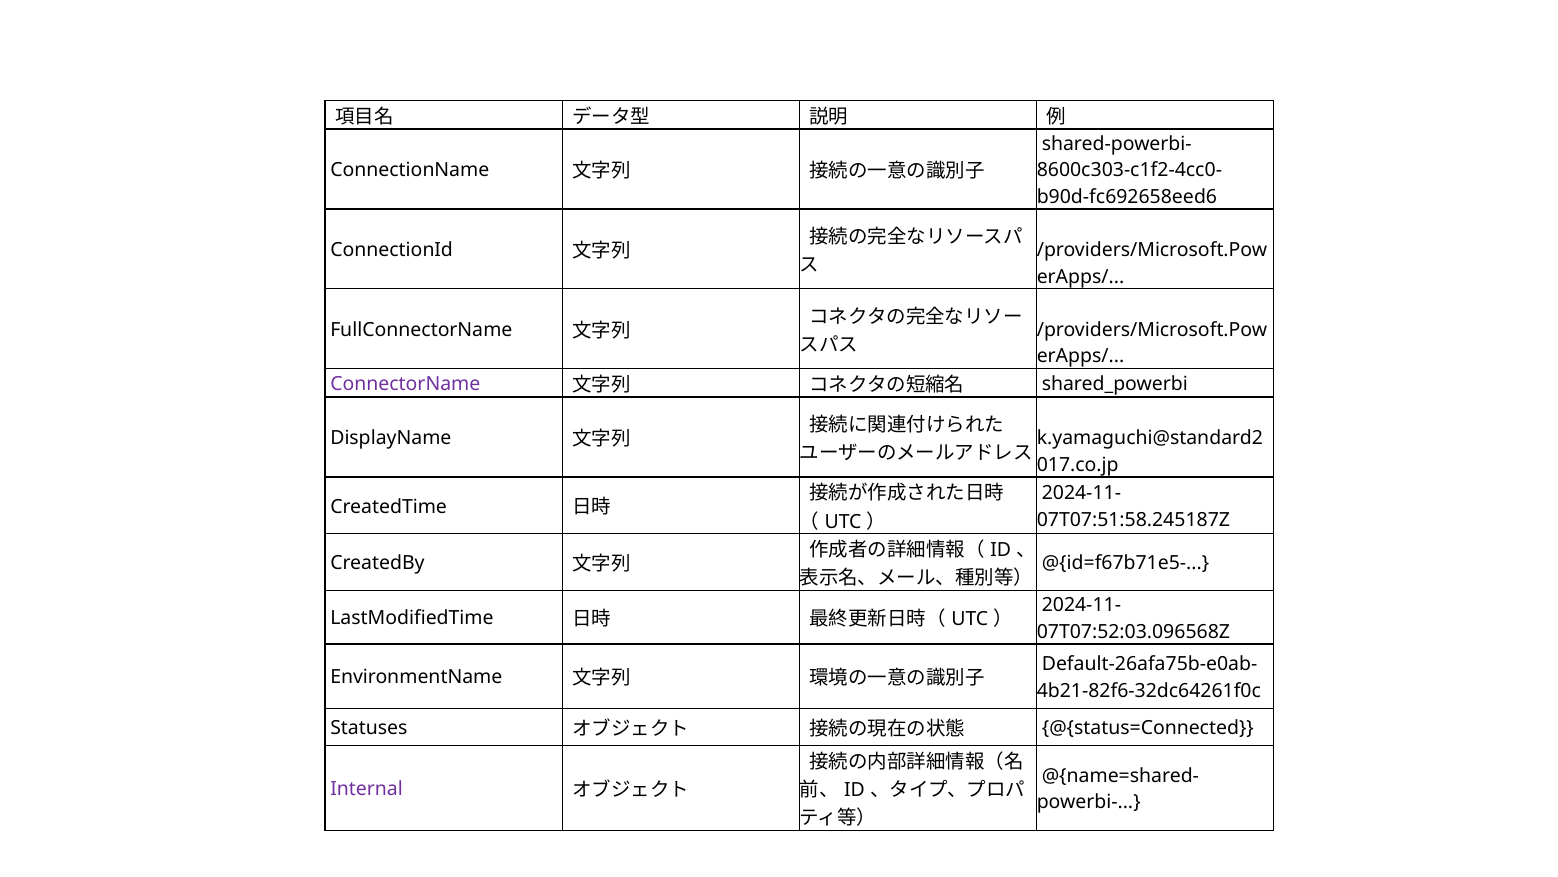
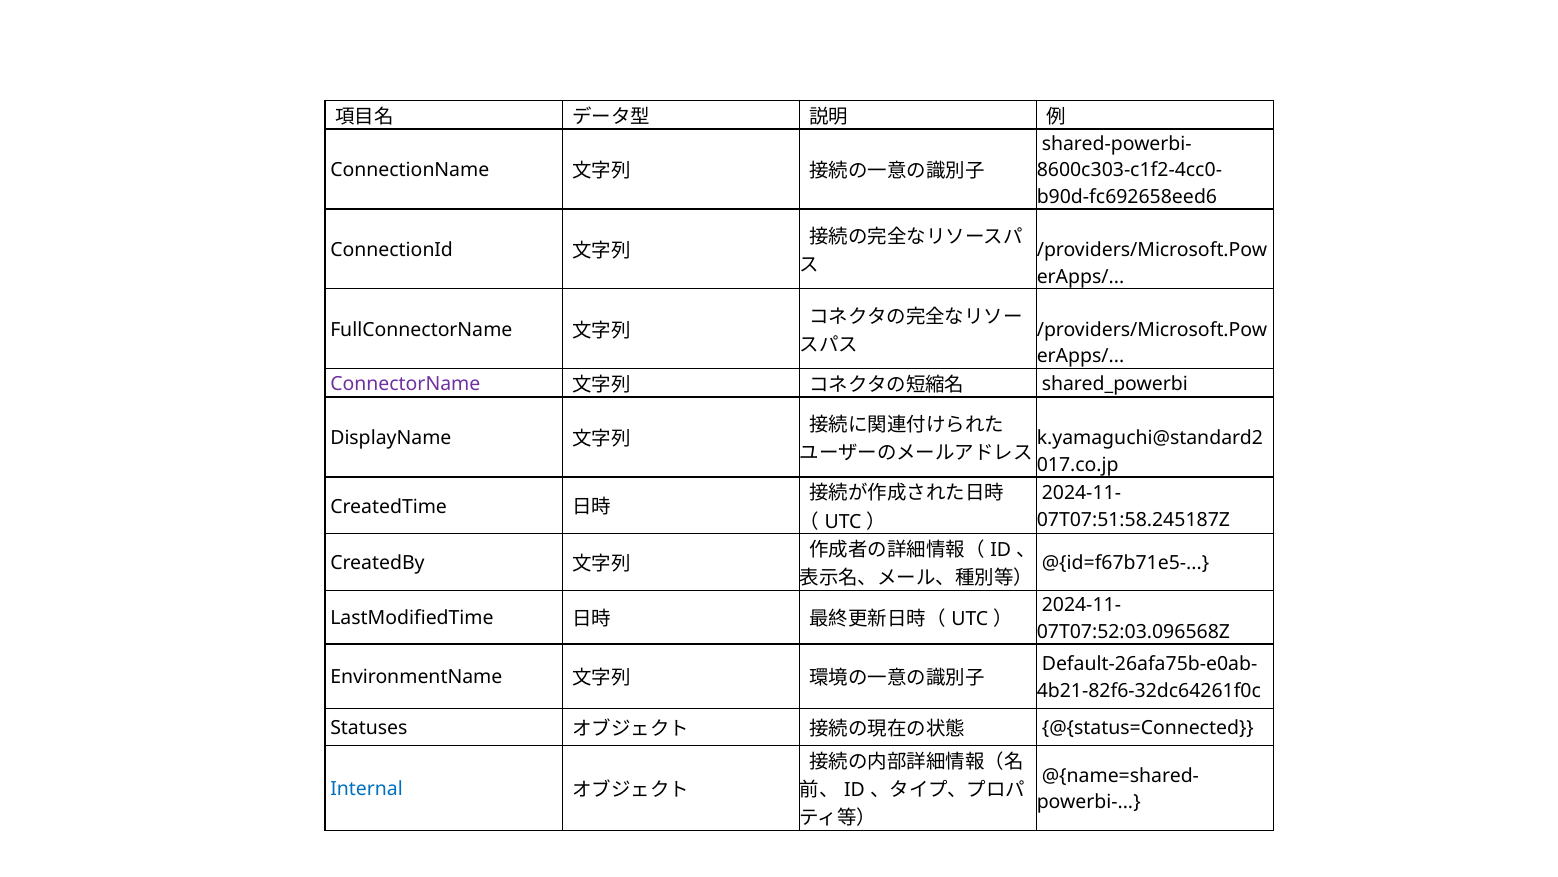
Internal colour: purple -> blue (367, 788)
